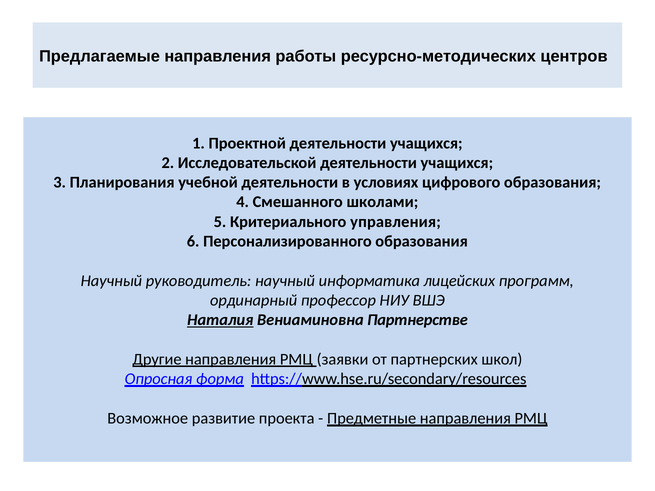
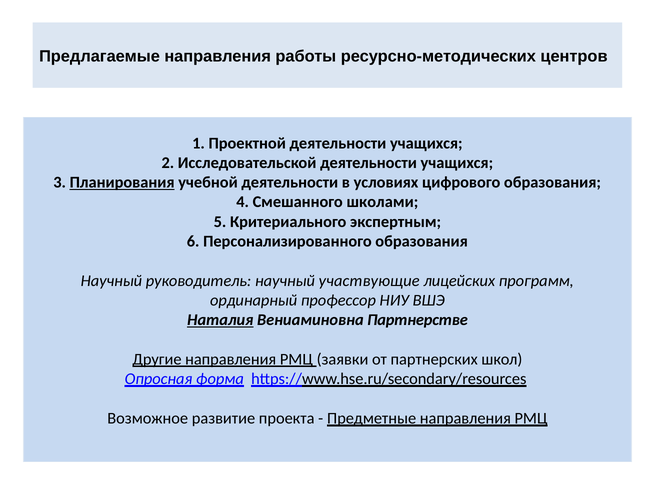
Планирования underline: none -> present (122, 183)
управления: управления -> экспертным (396, 222)
информатика: информатика -> участвующие (369, 281)
